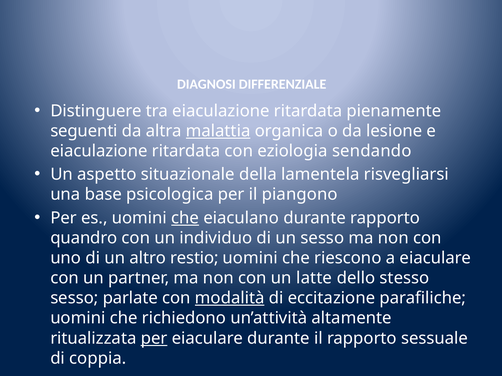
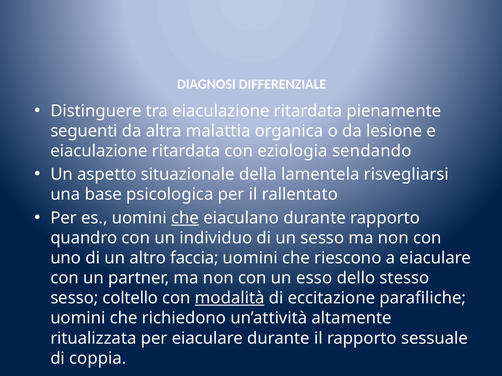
malattia underline: present -> none (218, 131)
piangono: piangono -> rallentato (300, 195)
restio: restio -> faccia (194, 258)
latte: latte -> esso (314, 278)
parlate: parlate -> coltello (130, 298)
per underline: present -> none (154, 339)
